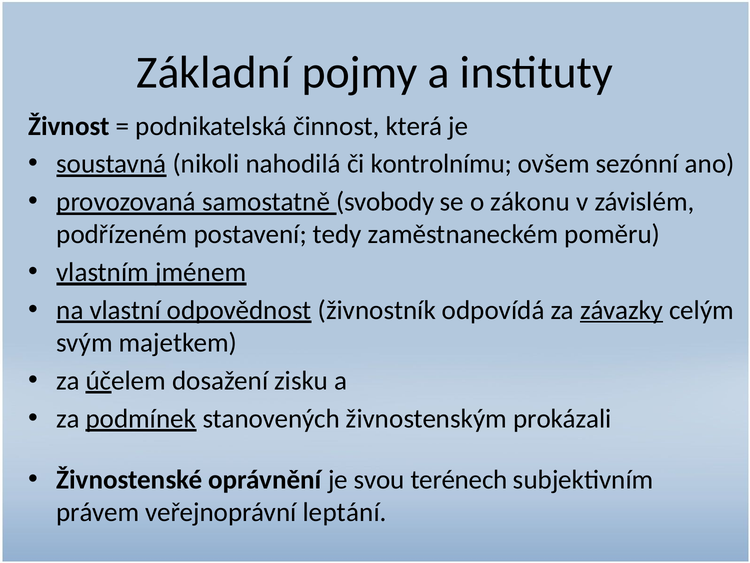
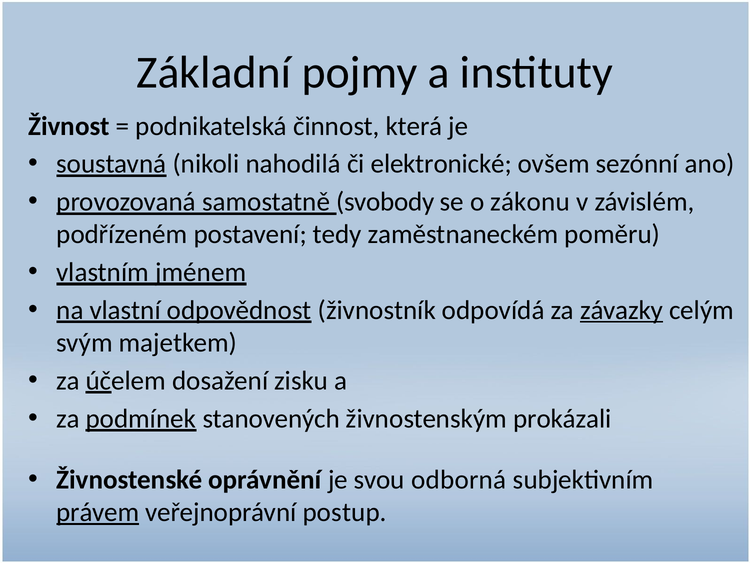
kontrolnímu: kontrolnímu -> elektronické (441, 164)
terénech: terénech -> odborná (459, 479)
právem underline: none -> present (98, 512)
leptání: leptání -> postup (345, 512)
